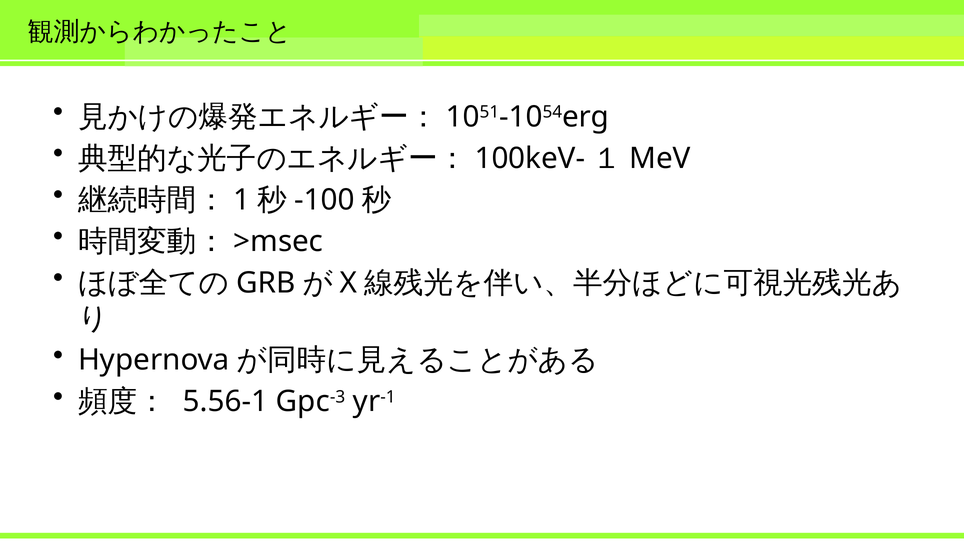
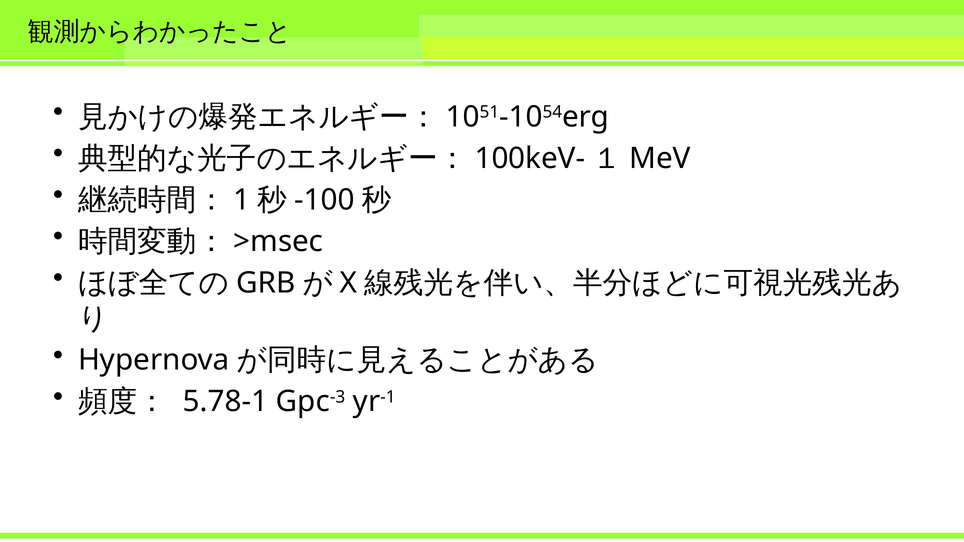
5.56-1: 5.56-1 -> 5.78-1 (226, 402)
